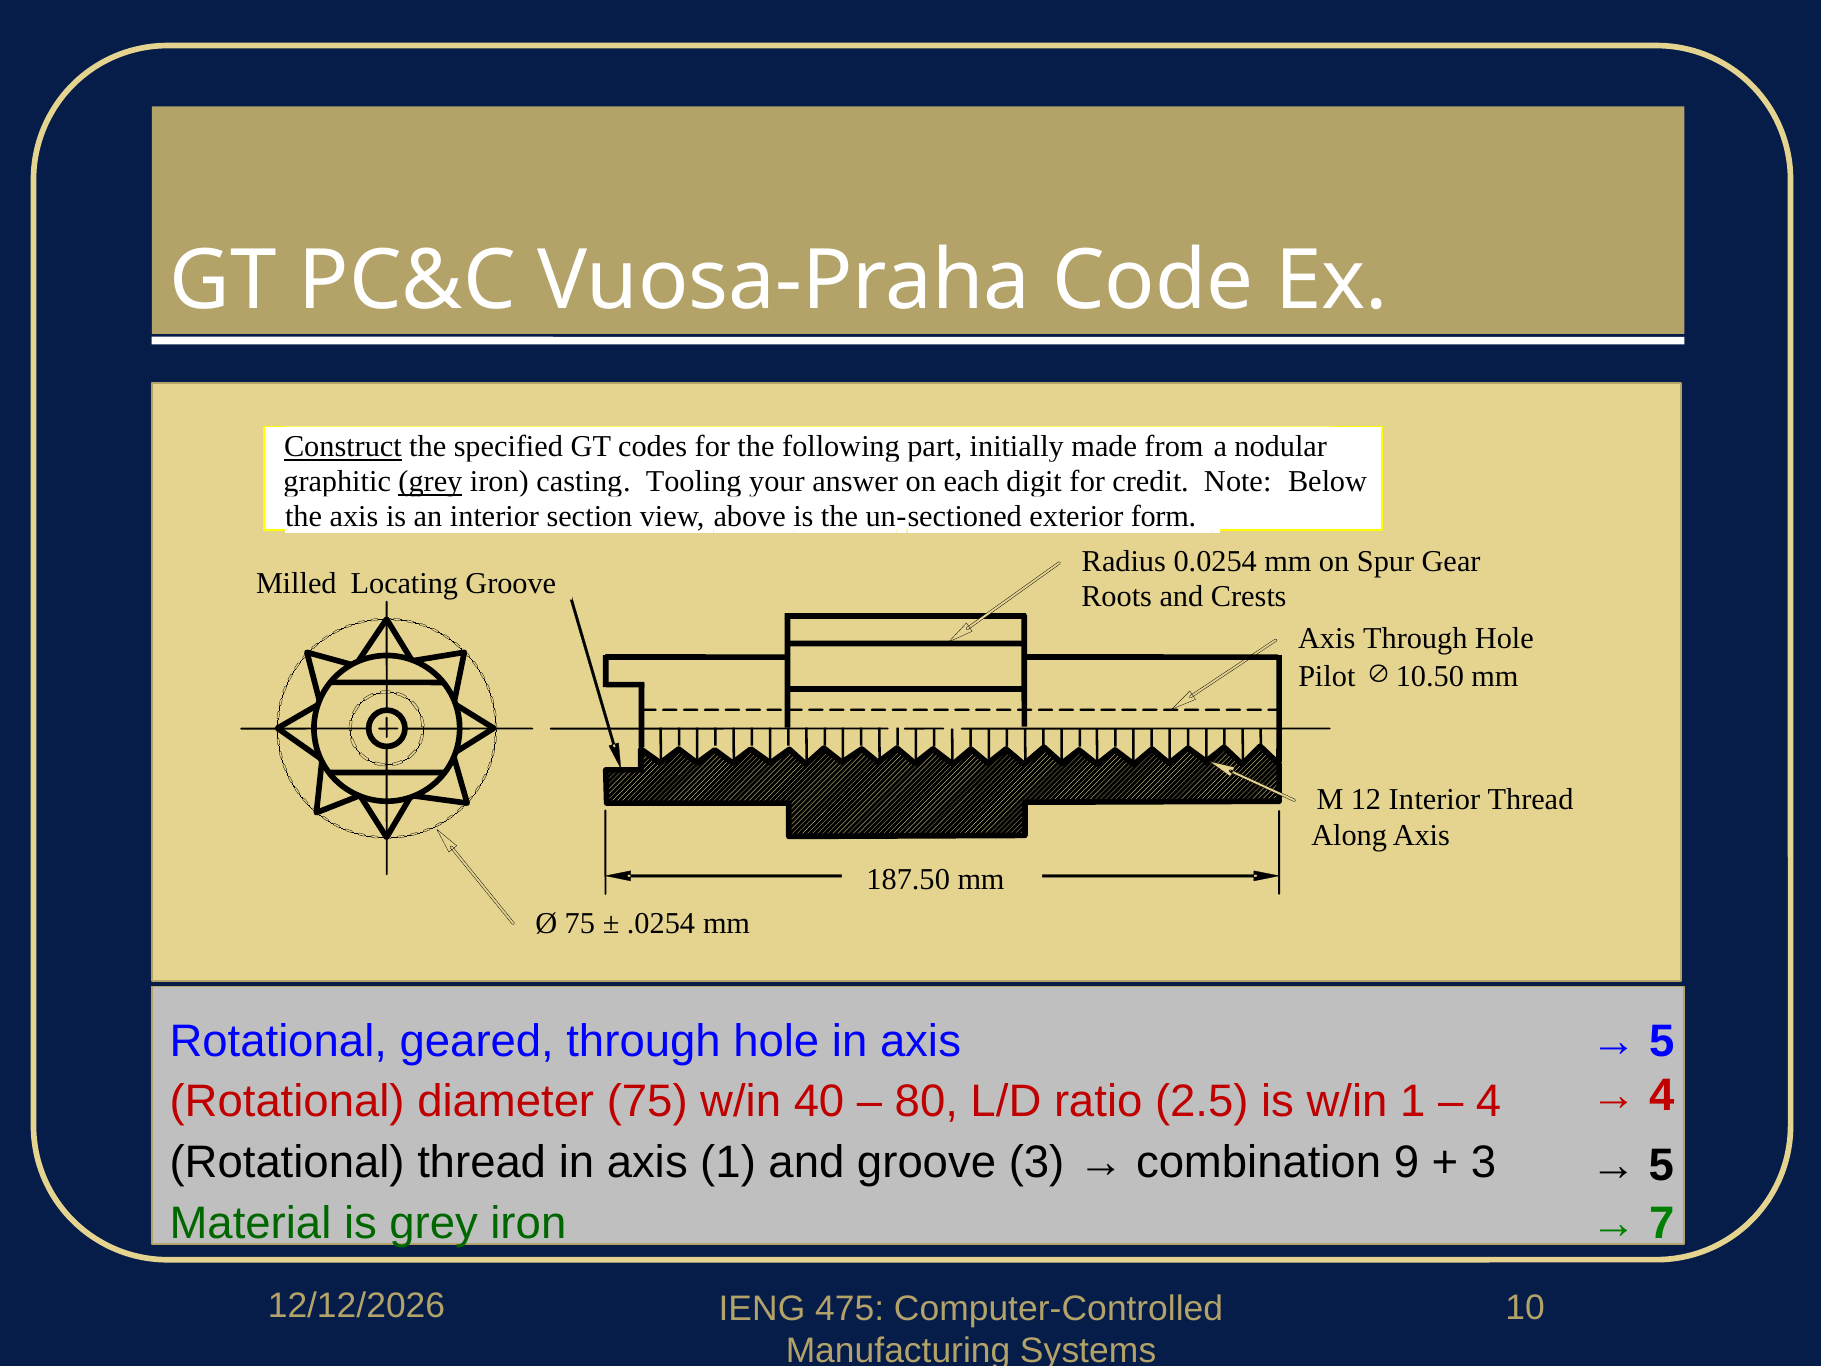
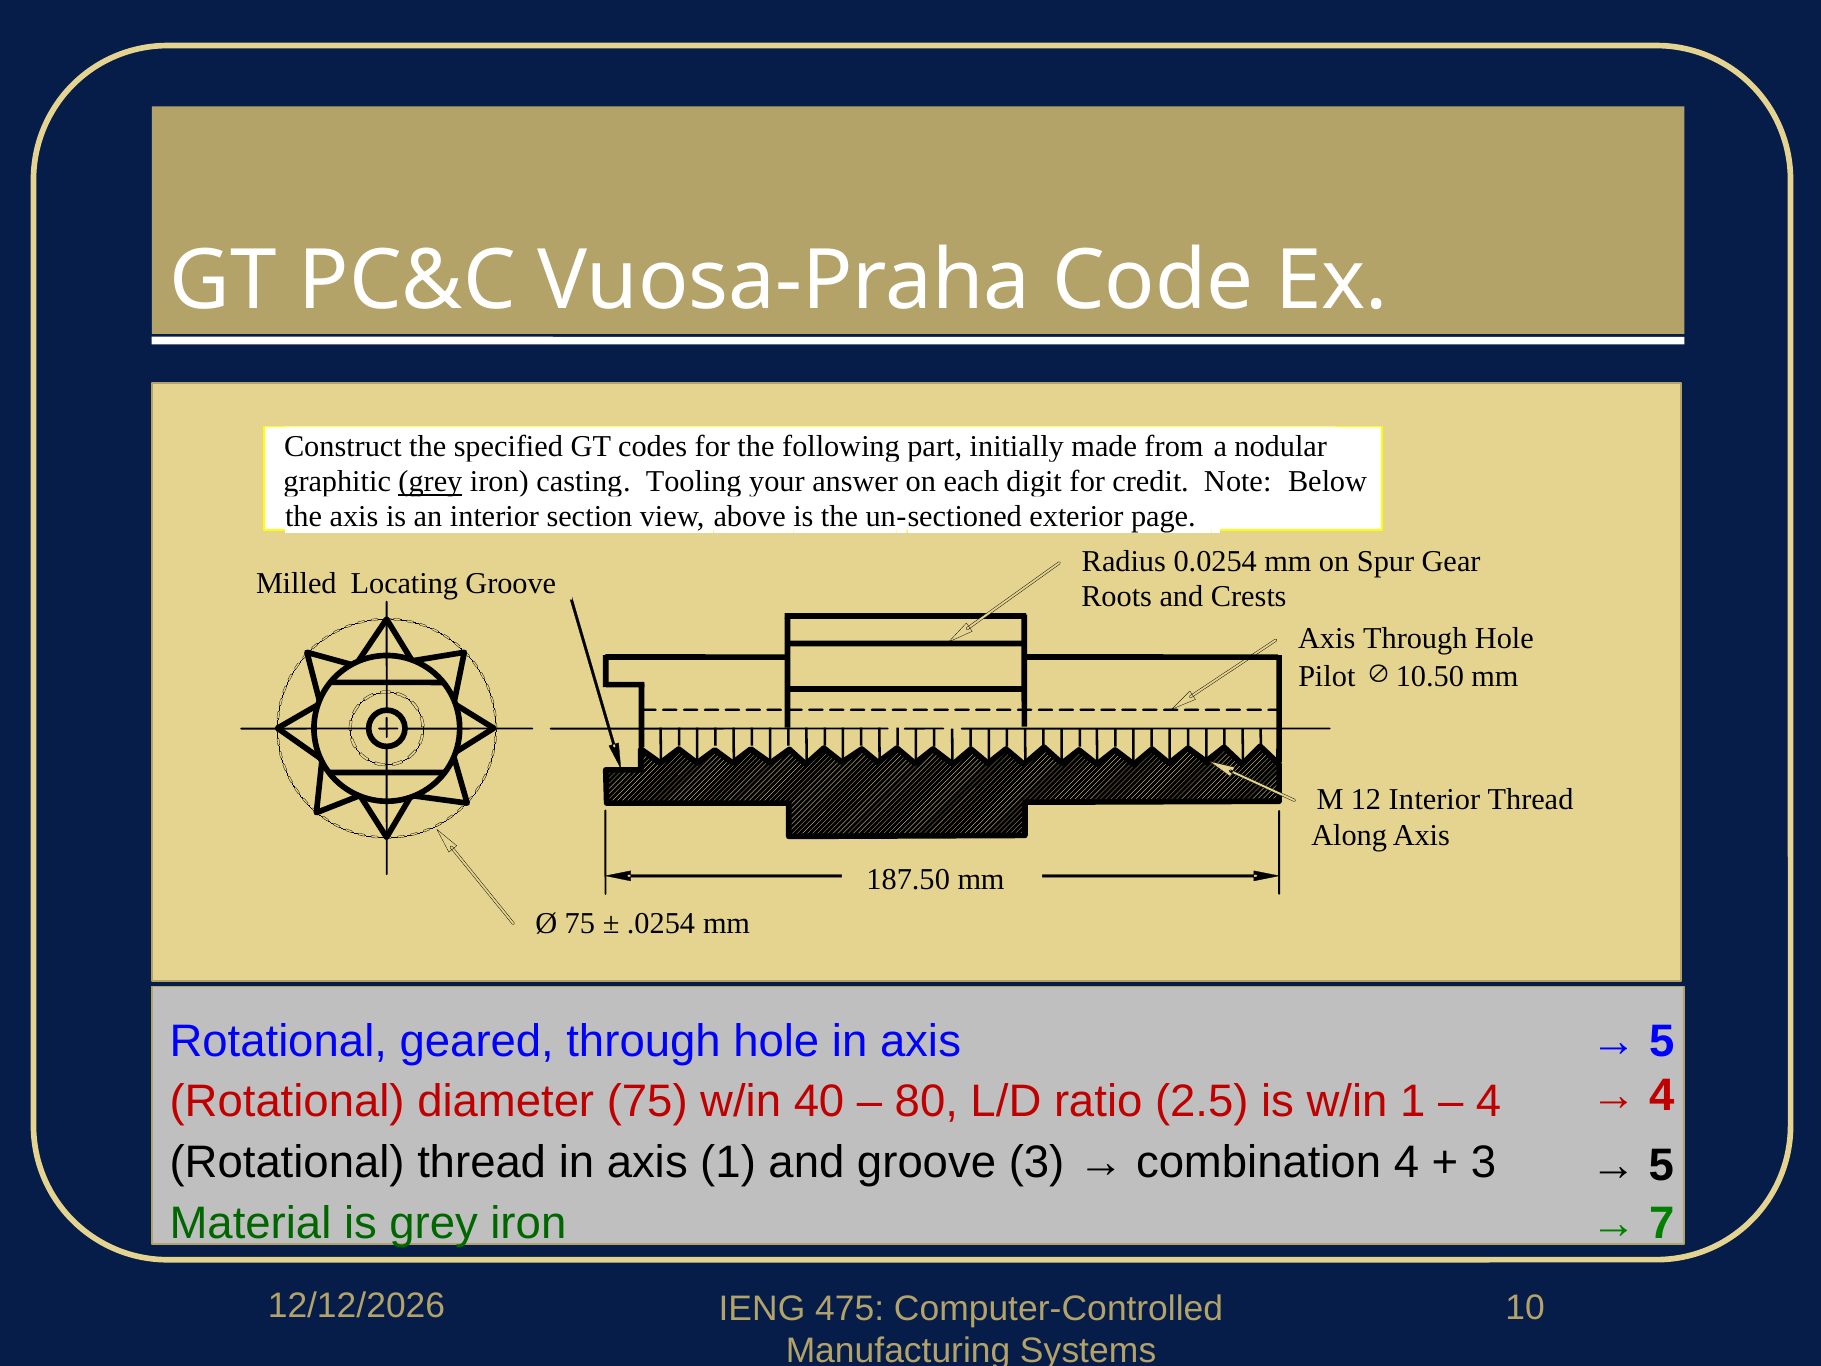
Construct underline: present -> none (343, 447)
form: form -> page (1163, 517)
combination 9: 9 -> 4 (1406, 1162)
